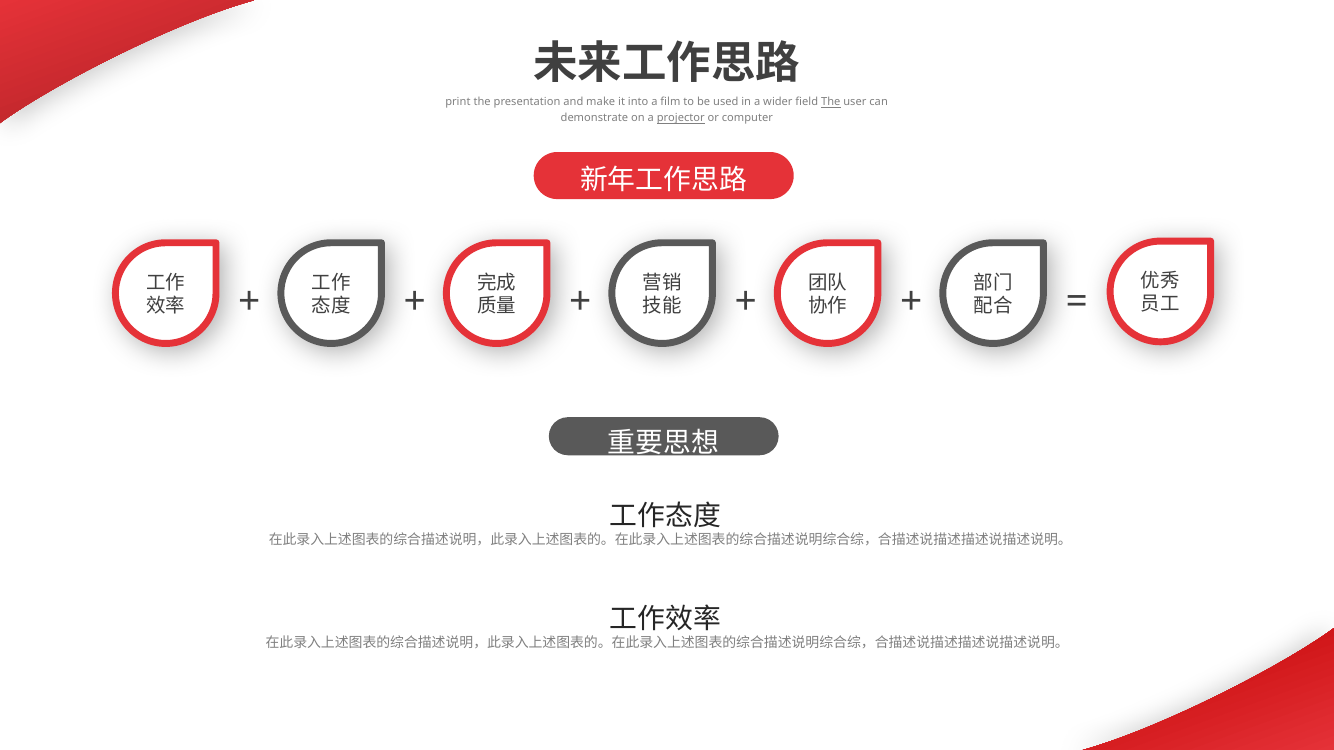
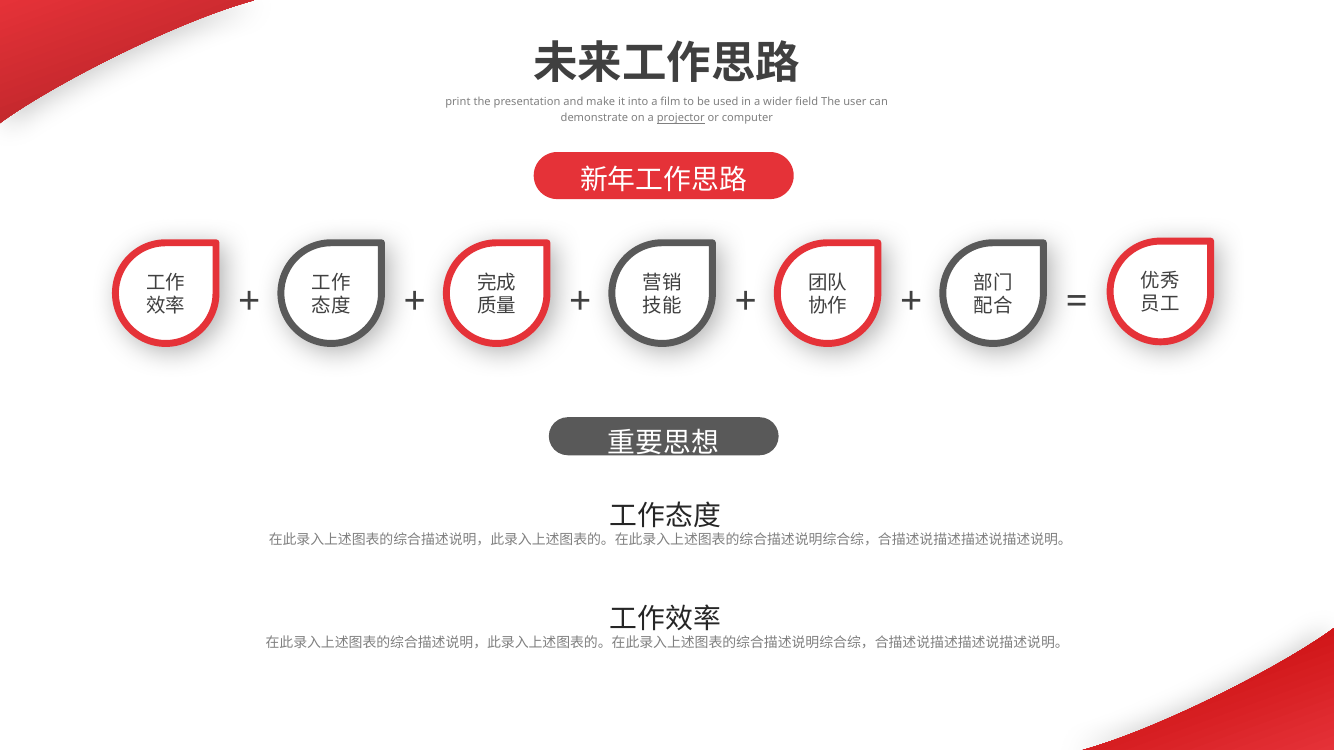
The underline: present -> none (831, 102)
